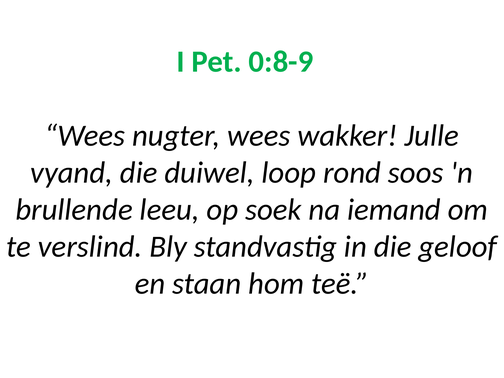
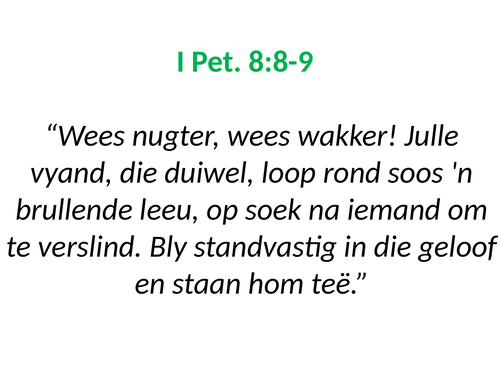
0:8-9: 0:8-9 -> 8:8-9 (281, 62)
